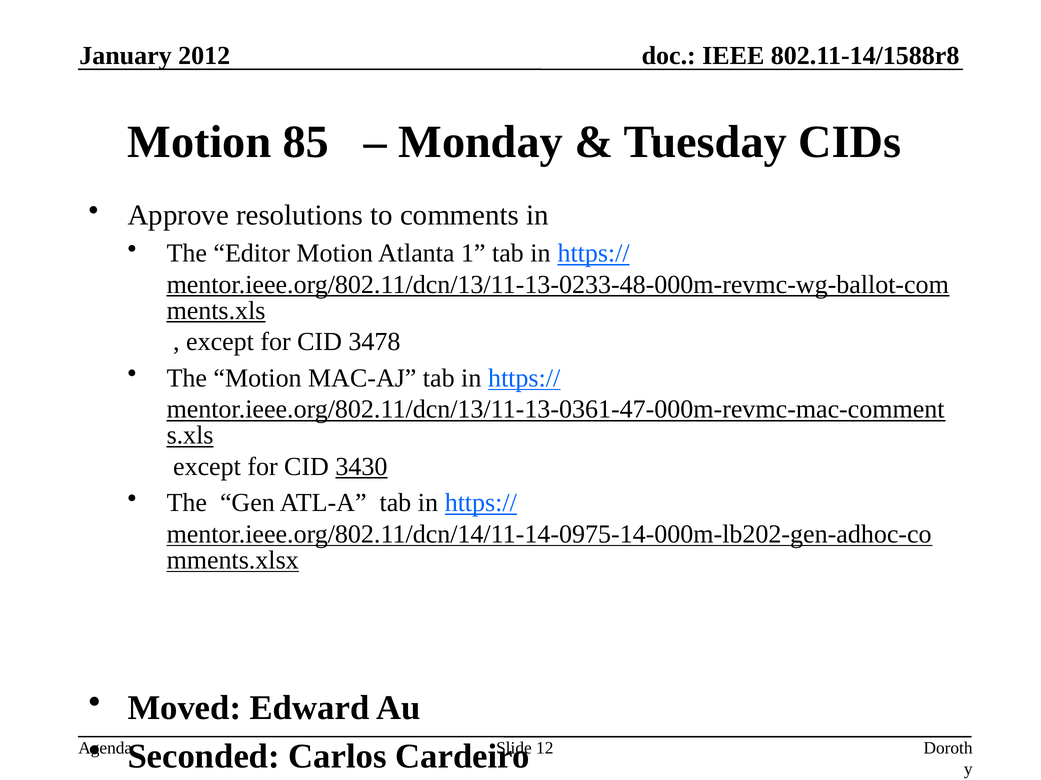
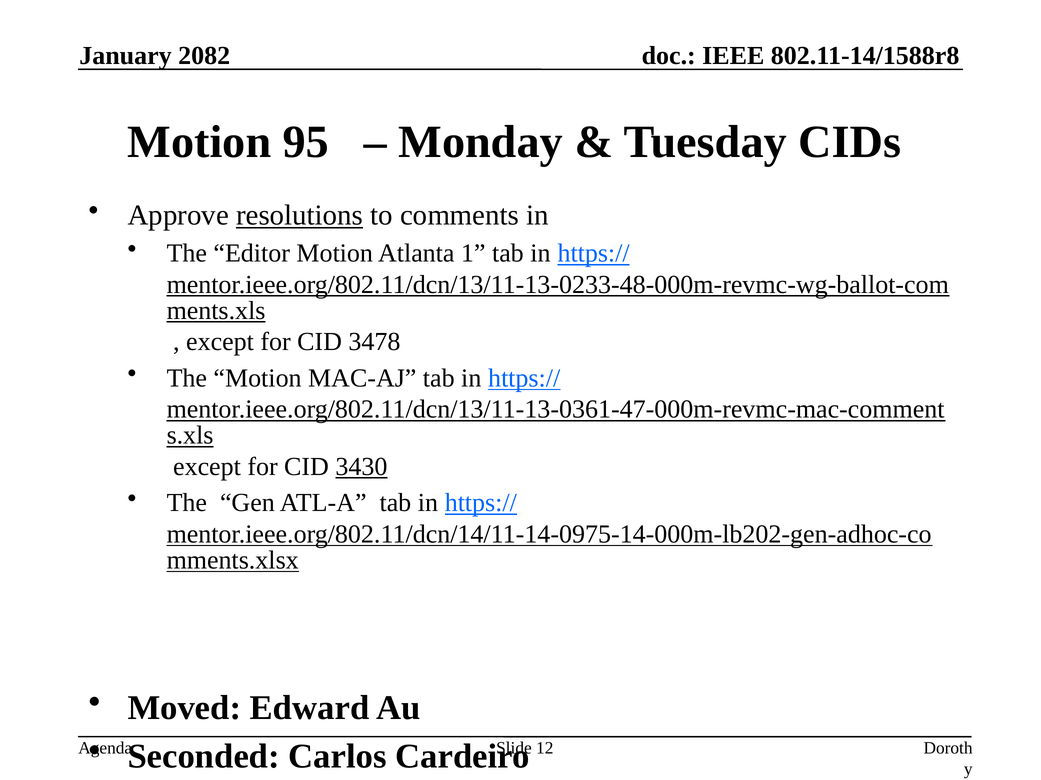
2012: 2012 -> 2082 (204, 56)
85: 85 -> 95 (306, 142)
resolutions underline: none -> present (300, 215)
